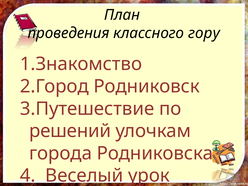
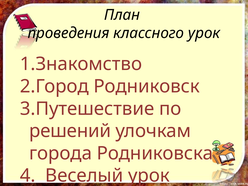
классного гору: гору -> урок (204, 33)
